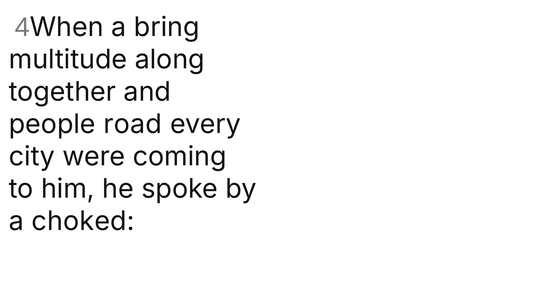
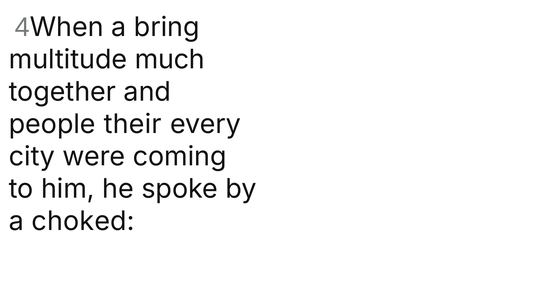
along: along -> much (170, 60)
road: road -> their (133, 124)
